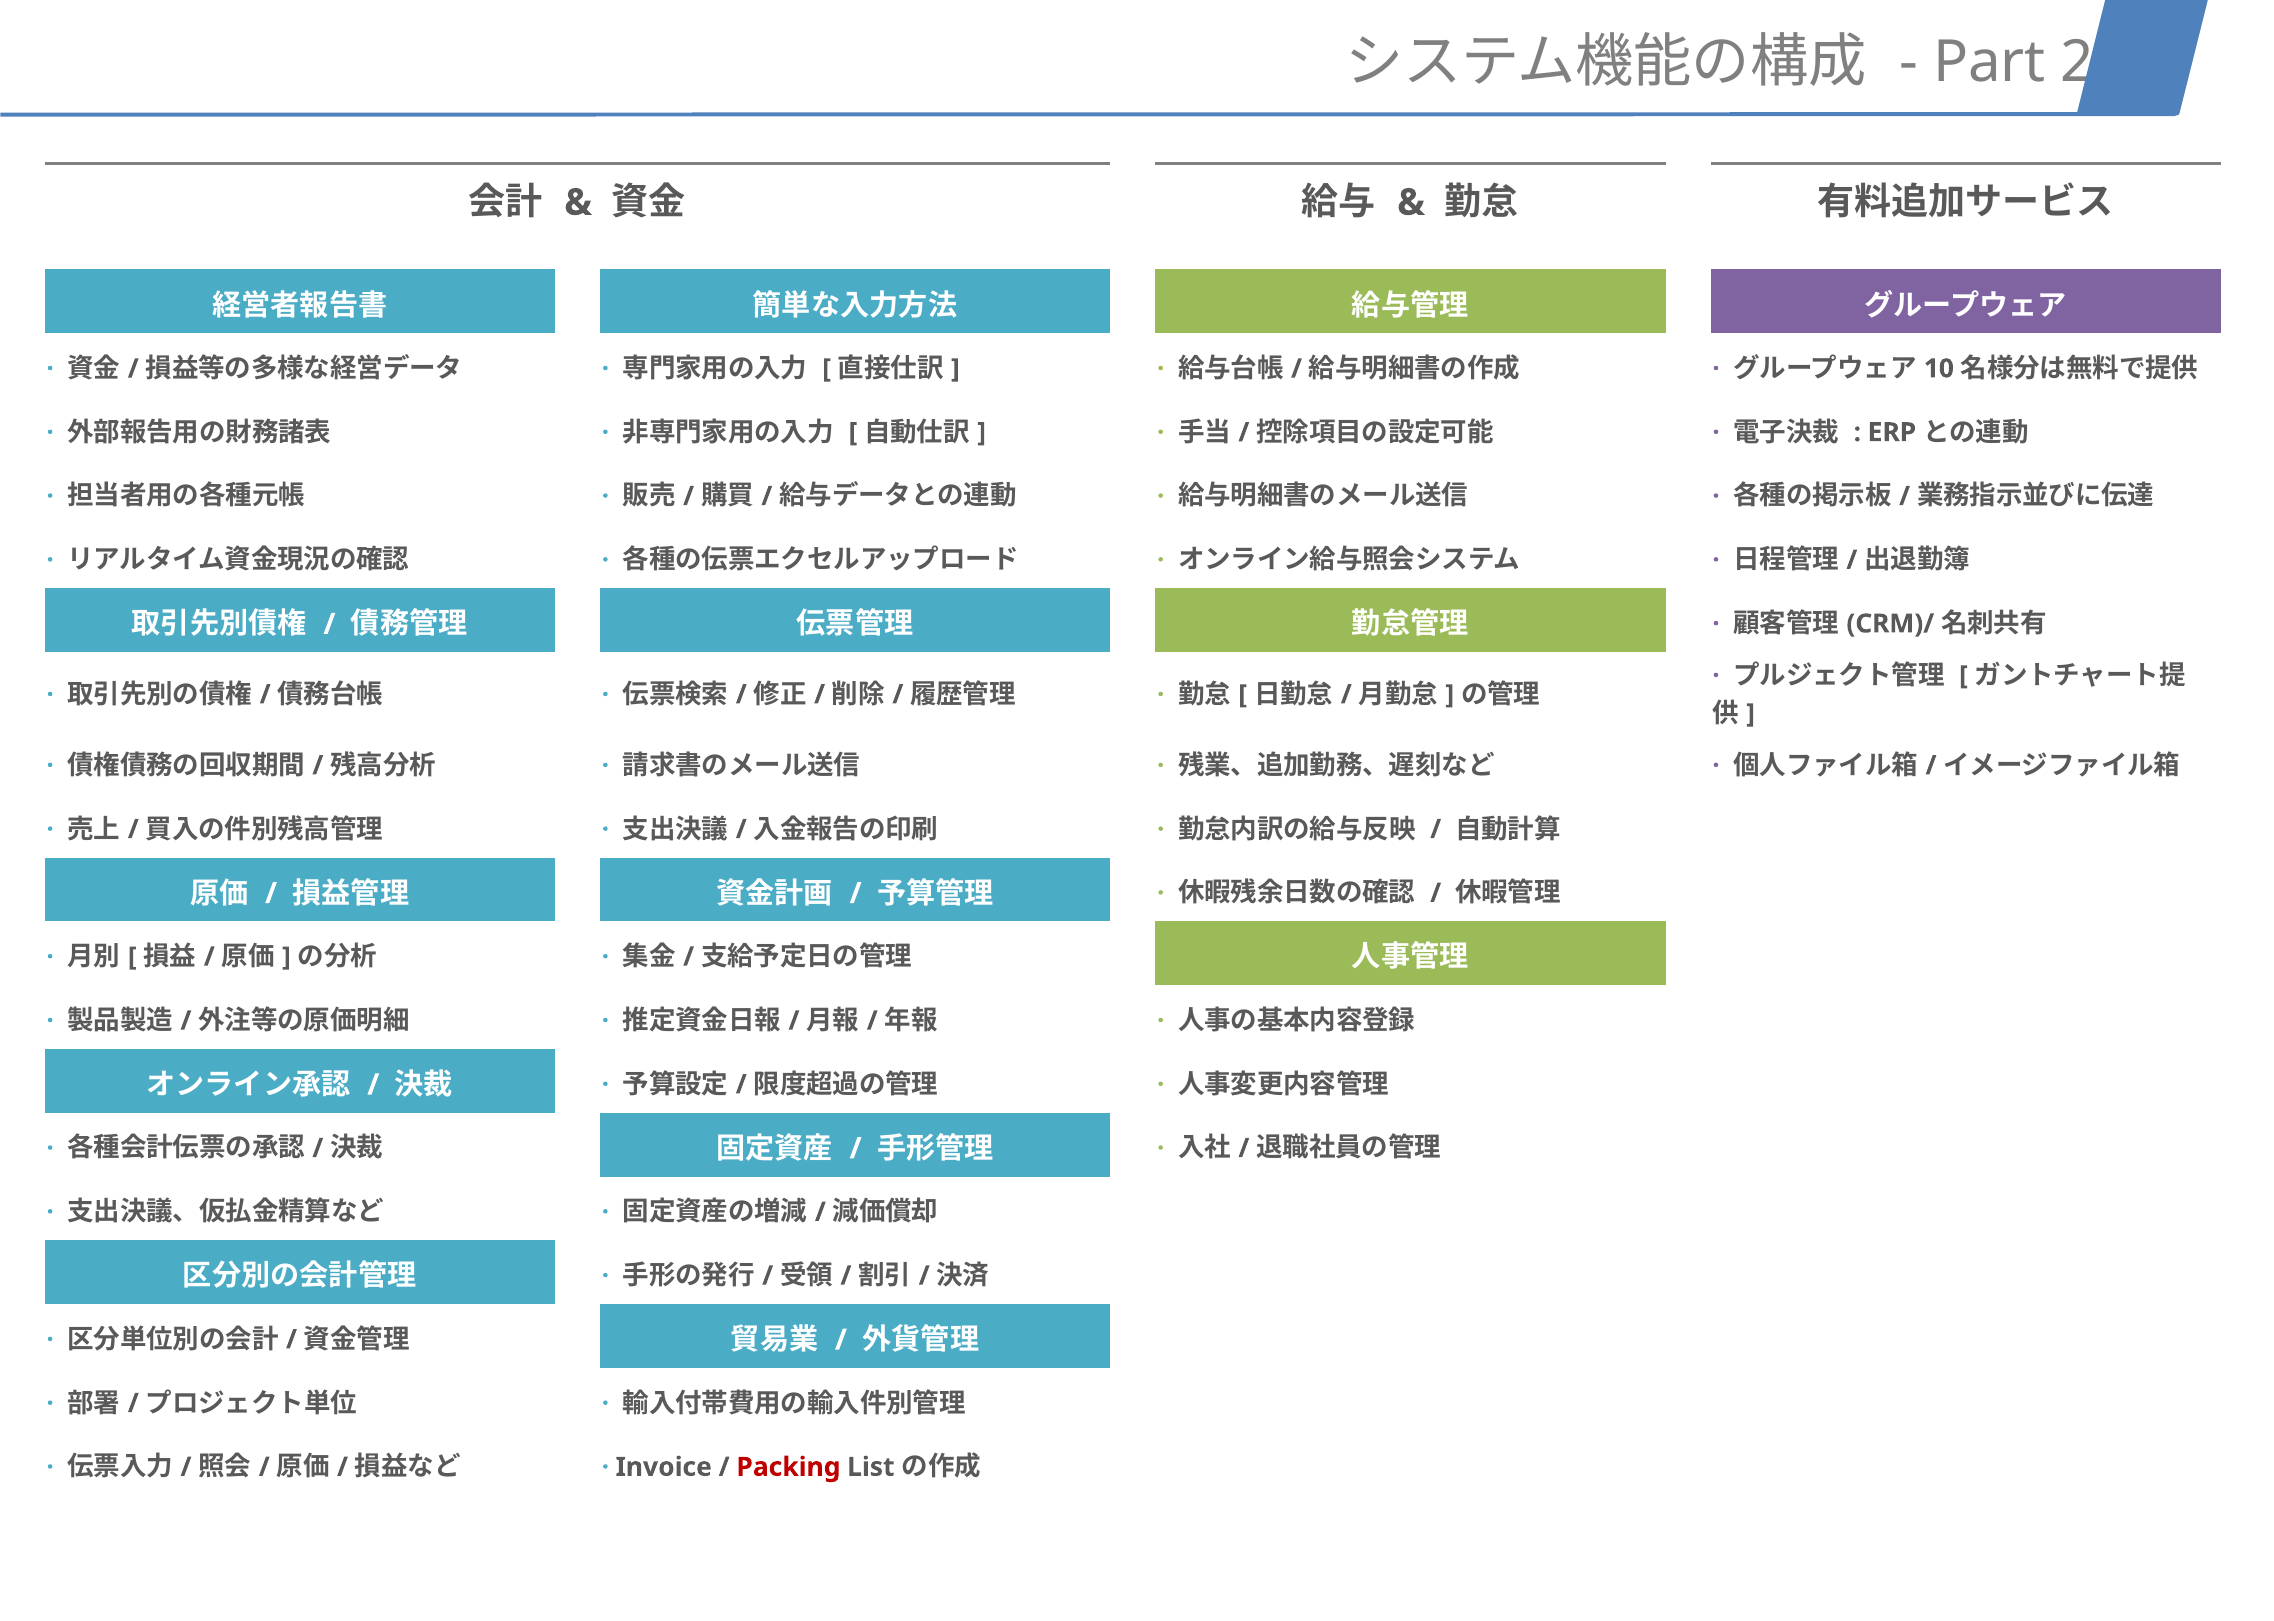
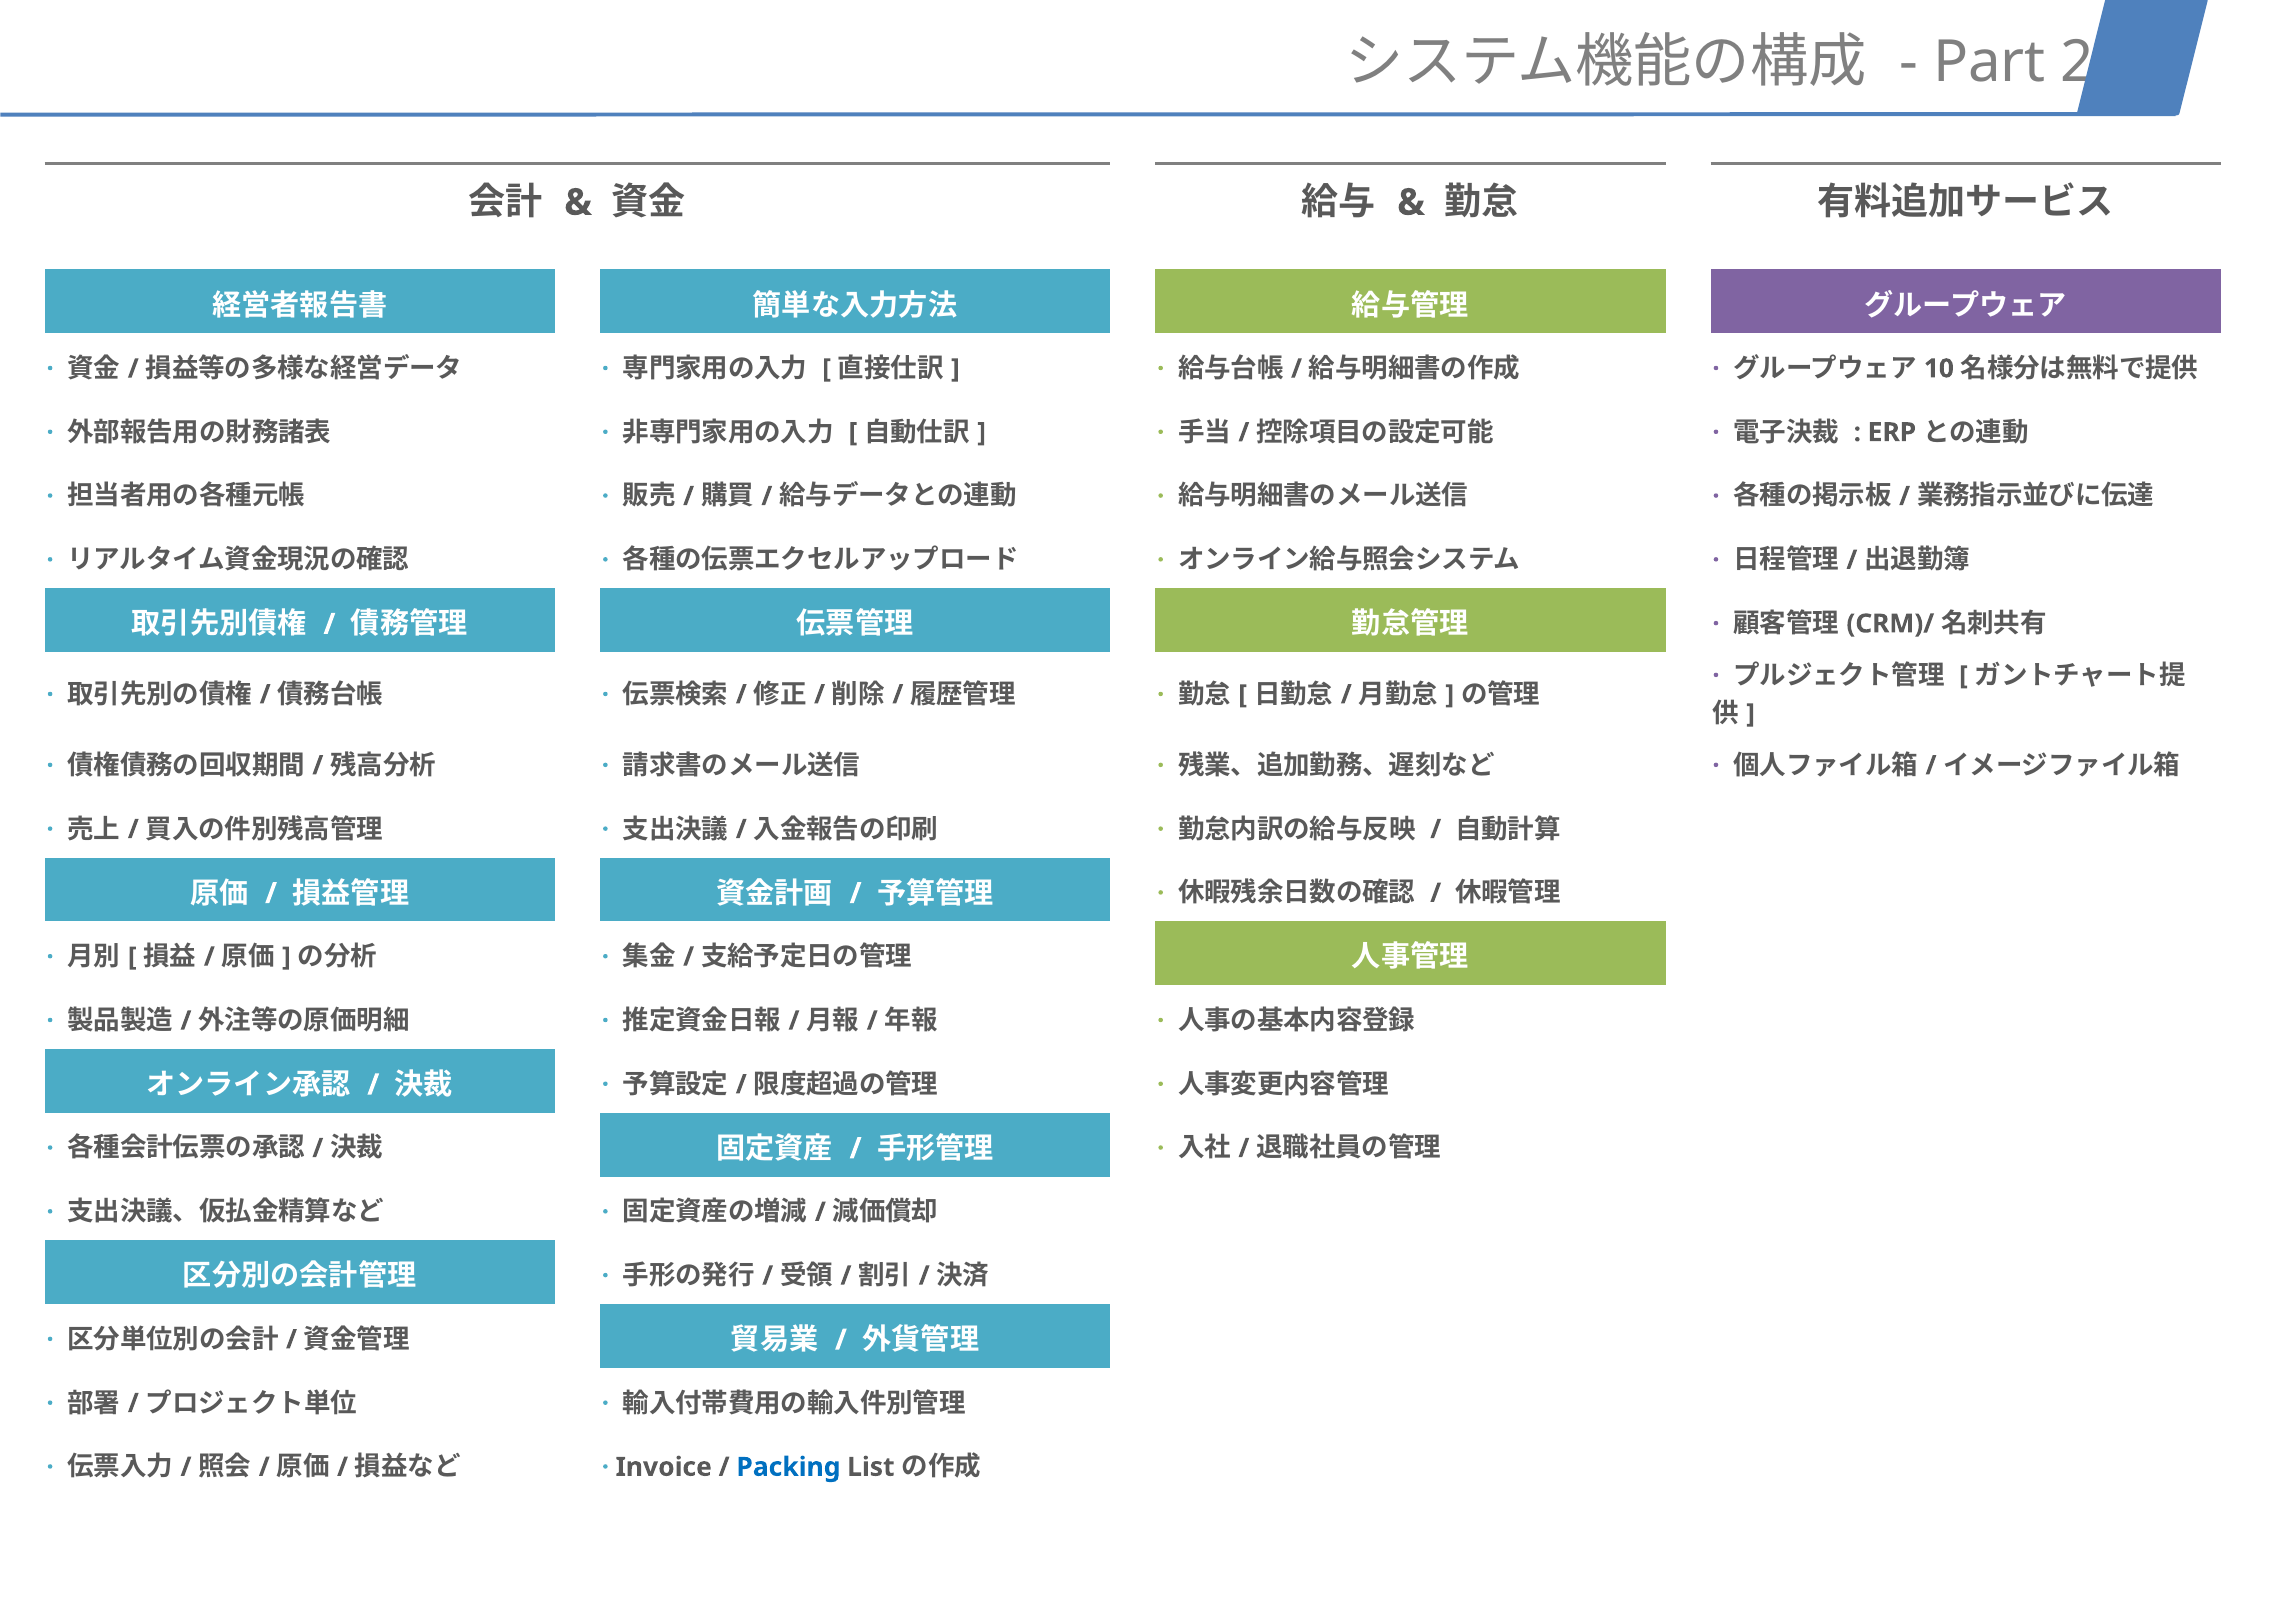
Packing colour: red -> blue (788, 1467)
